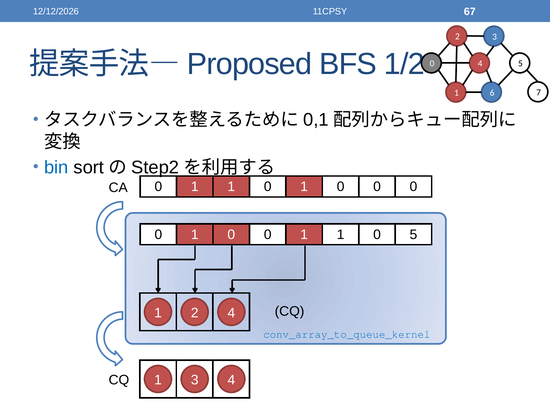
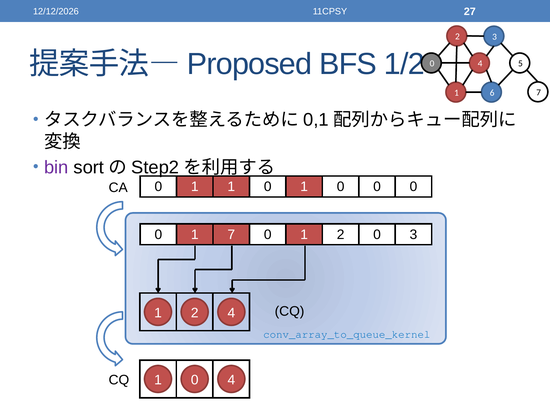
67: 67 -> 27 (470, 12)
bin colour: blue -> purple (56, 168)
0: 0 -> 7 (231, 235)
1: 1 -> 2 (341, 235)
0 5: 5 -> 3 (413, 235)
3: 3 -> 0 (195, 380)
